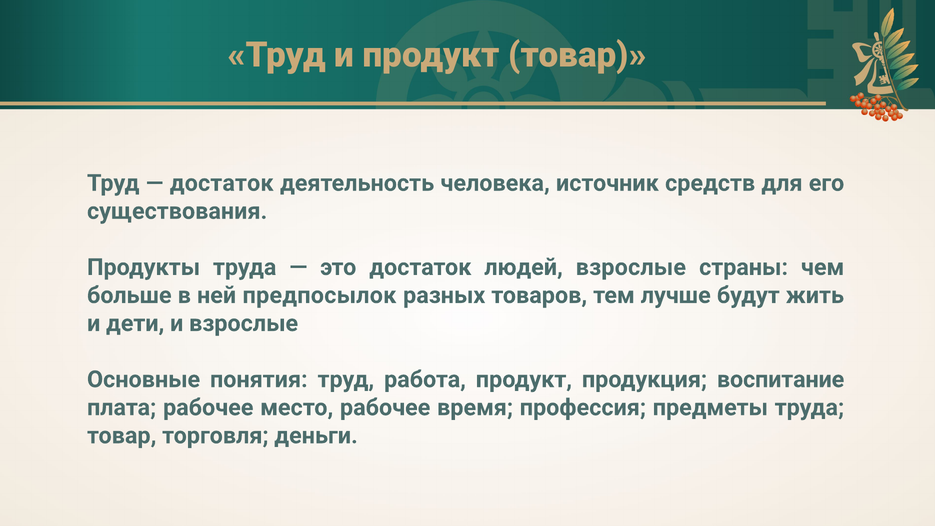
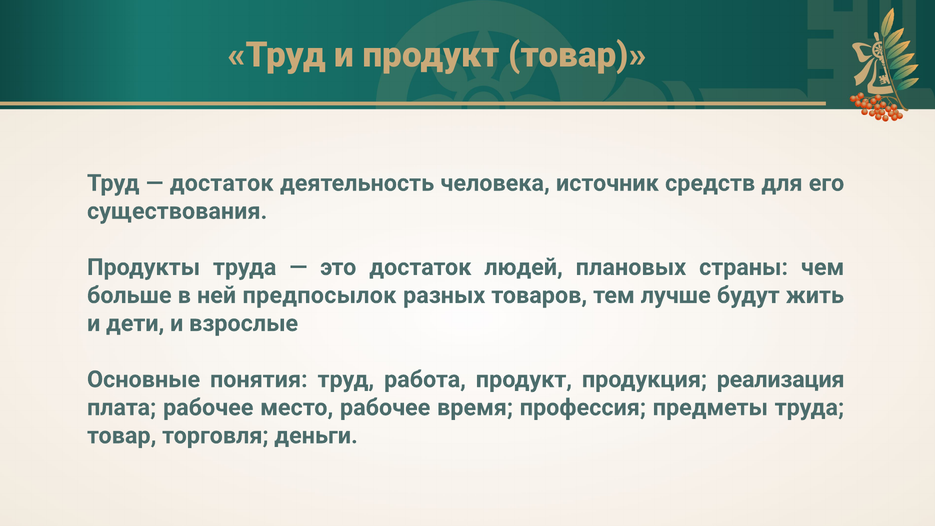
людей взрослые: взрослые -> плановых (631, 267)
воспитание: воспитание -> реализация (781, 379)
